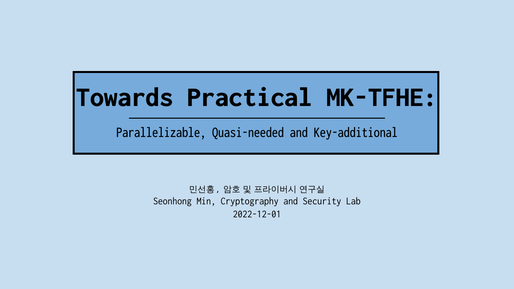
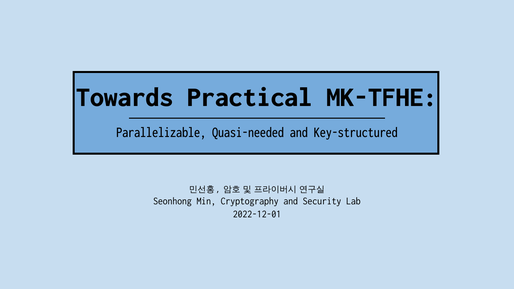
Key-additional: Key-additional -> Key-structured (356, 132)
